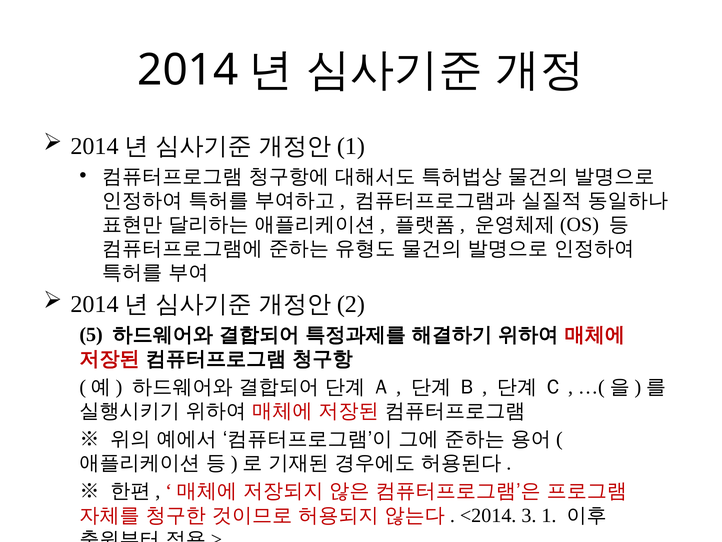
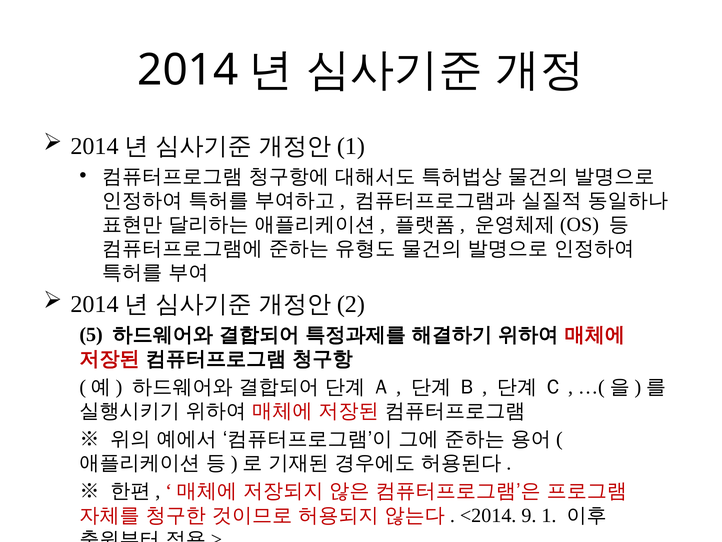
3: 3 -> 9 (529, 515)
